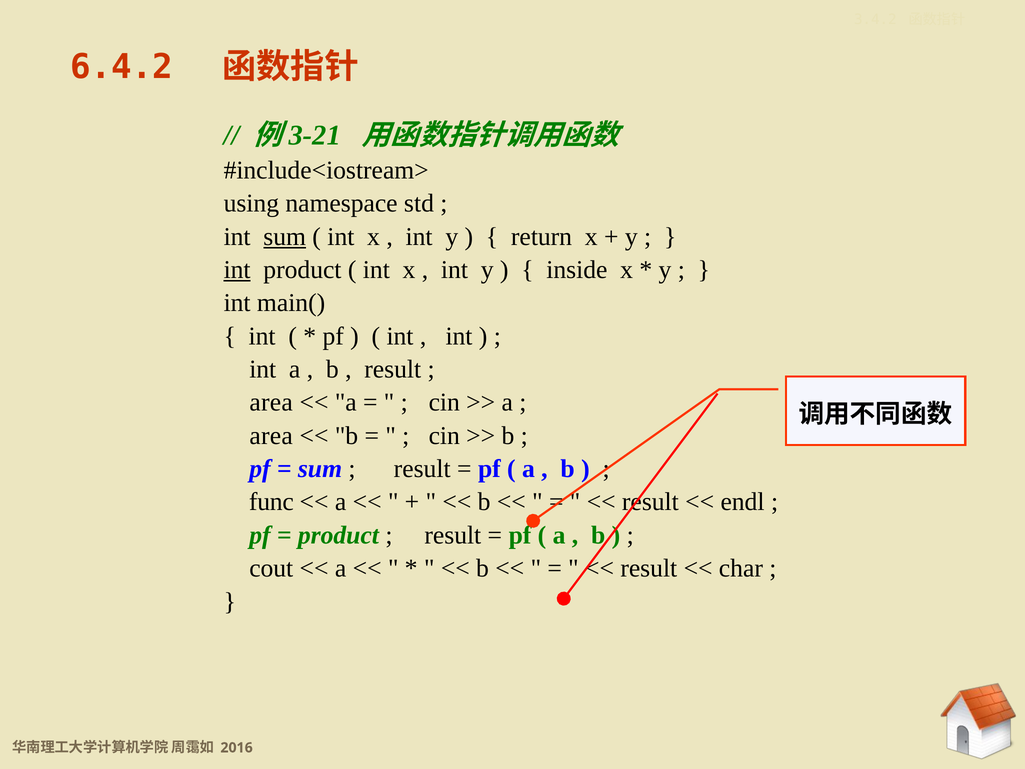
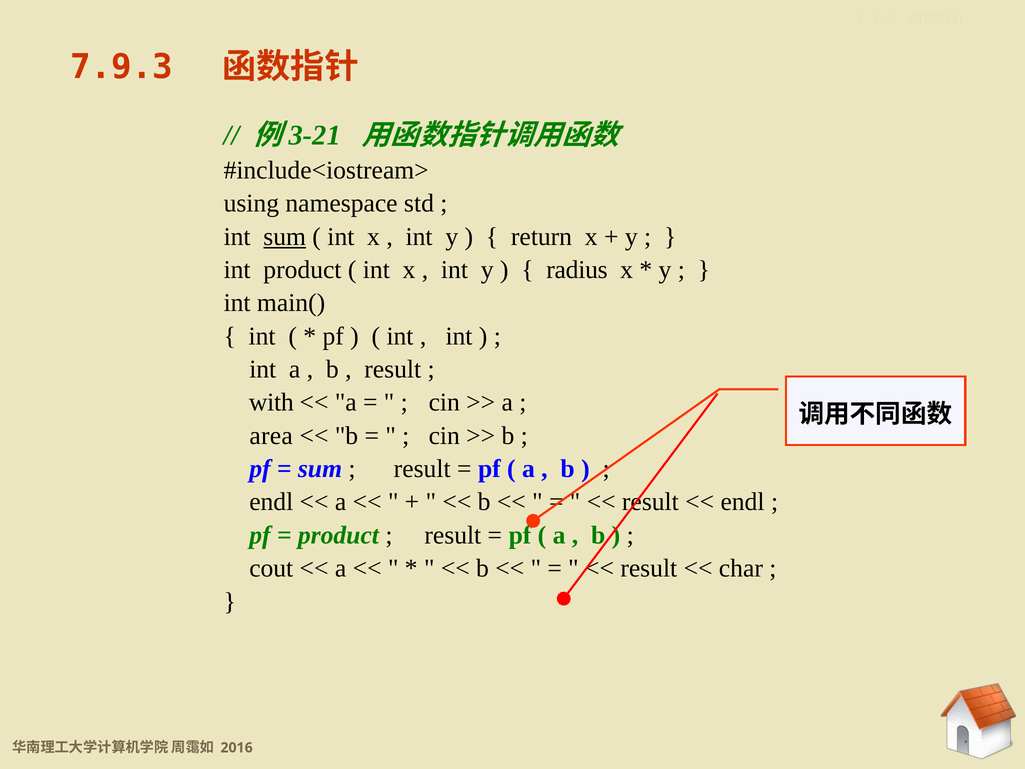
6.4.2: 6.4.2 -> 7.9.3 (122, 67)
int underline: present -> none (237, 270)
inside: inside -> radius (577, 270)
area: area -> with (271, 402)
func: func -> endl (271, 502)
